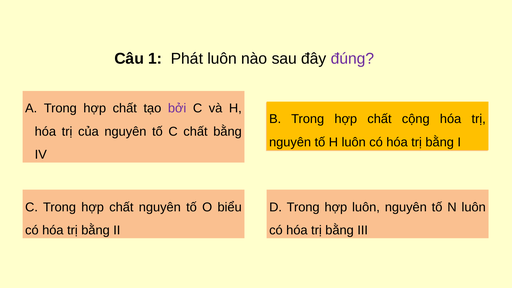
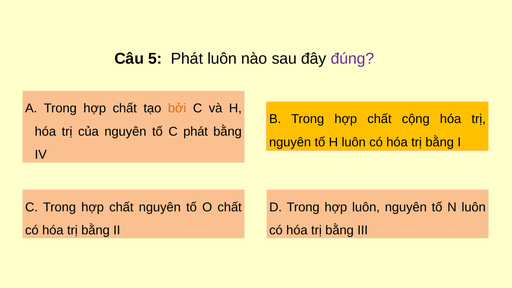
1: 1 -> 5 (155, 59)
bởi colour: purple -> orange (177, 108)
C chất: chất -> phát (196, 131)
O biểu: biểu -> chất (230, 207)
